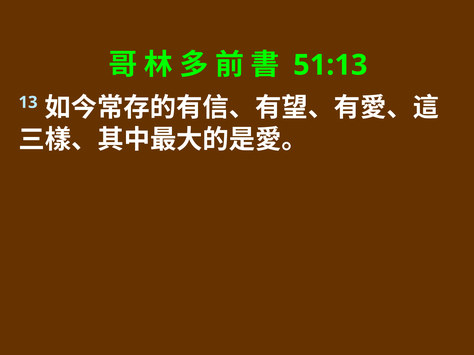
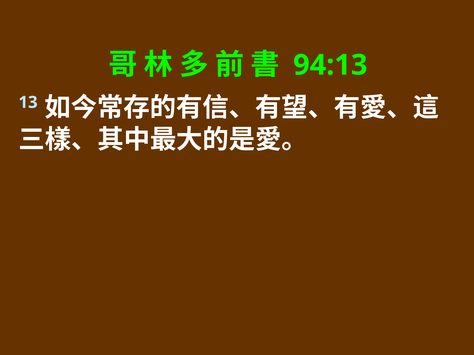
51:13: 51:13 -> 94:13 (330, 65)
